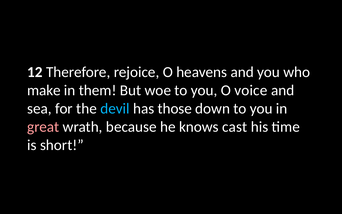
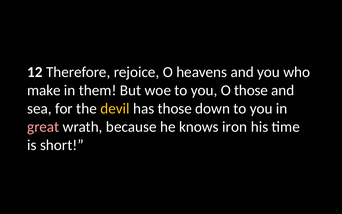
O voice: voice -> those (251, 90)
devil colour: light blue -> yellow (115, 108)
cast: cast -> iron (235, 127)
